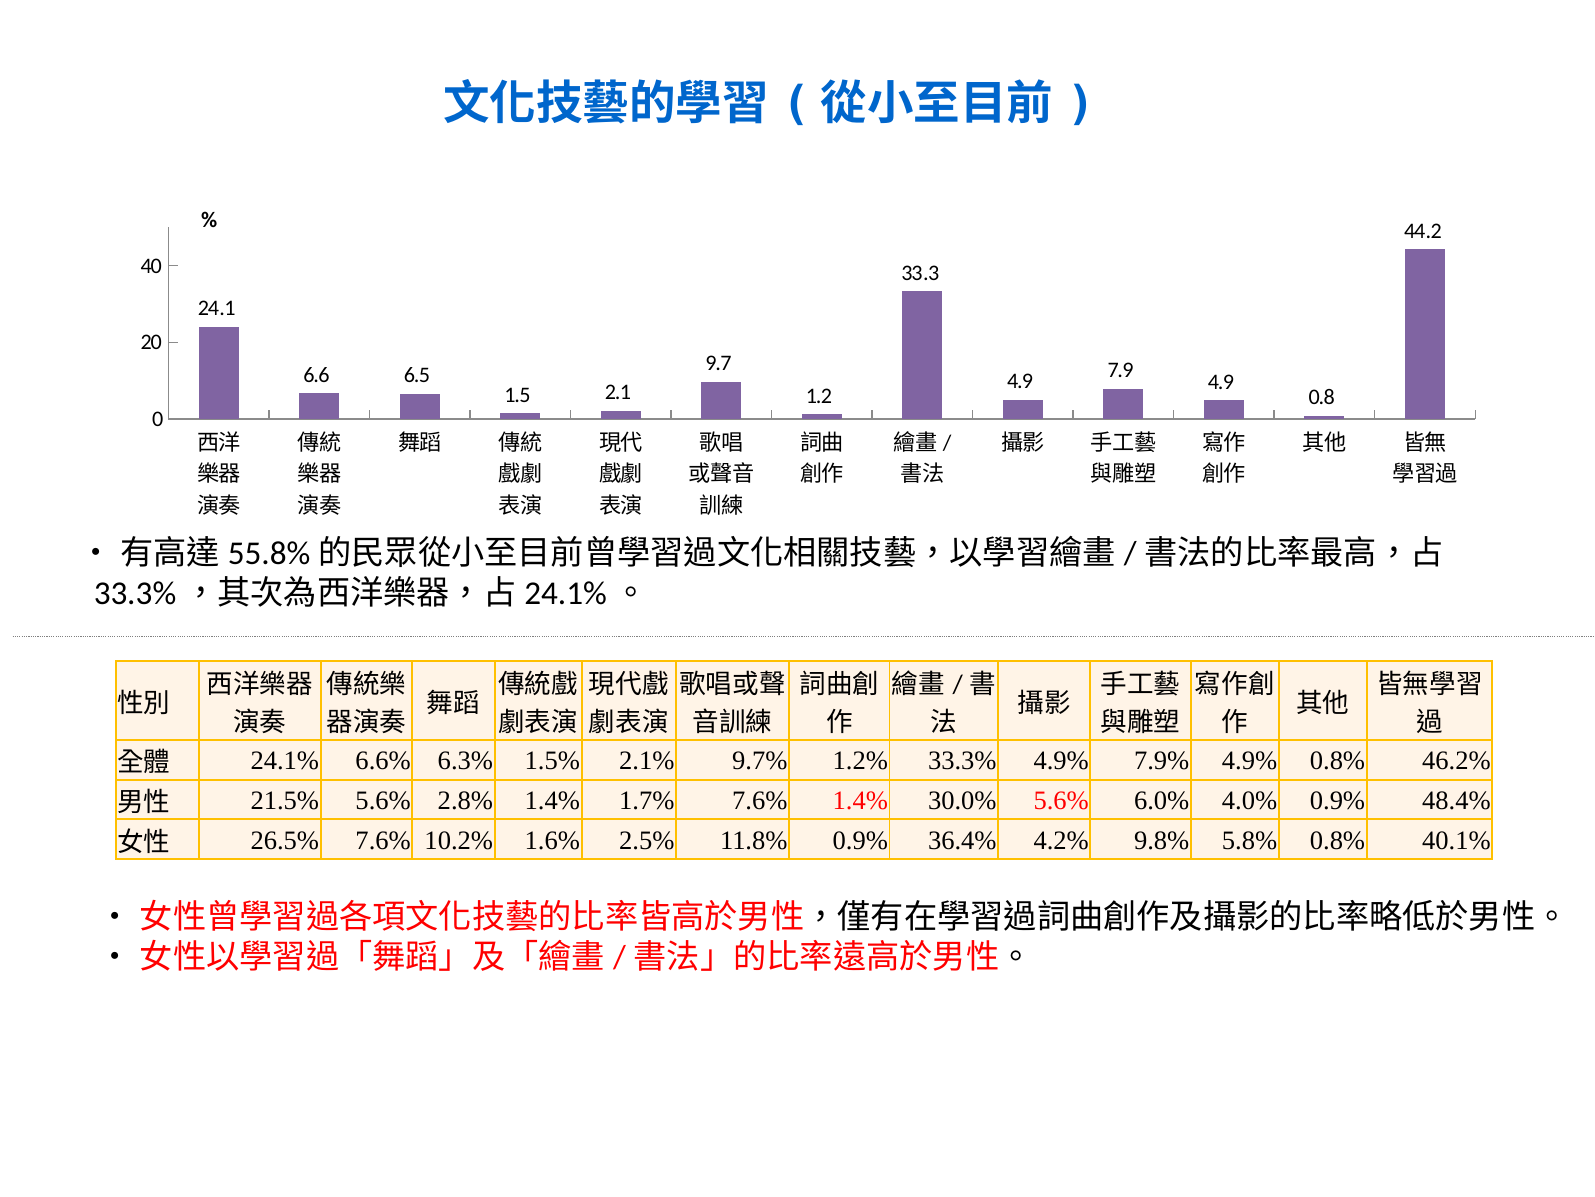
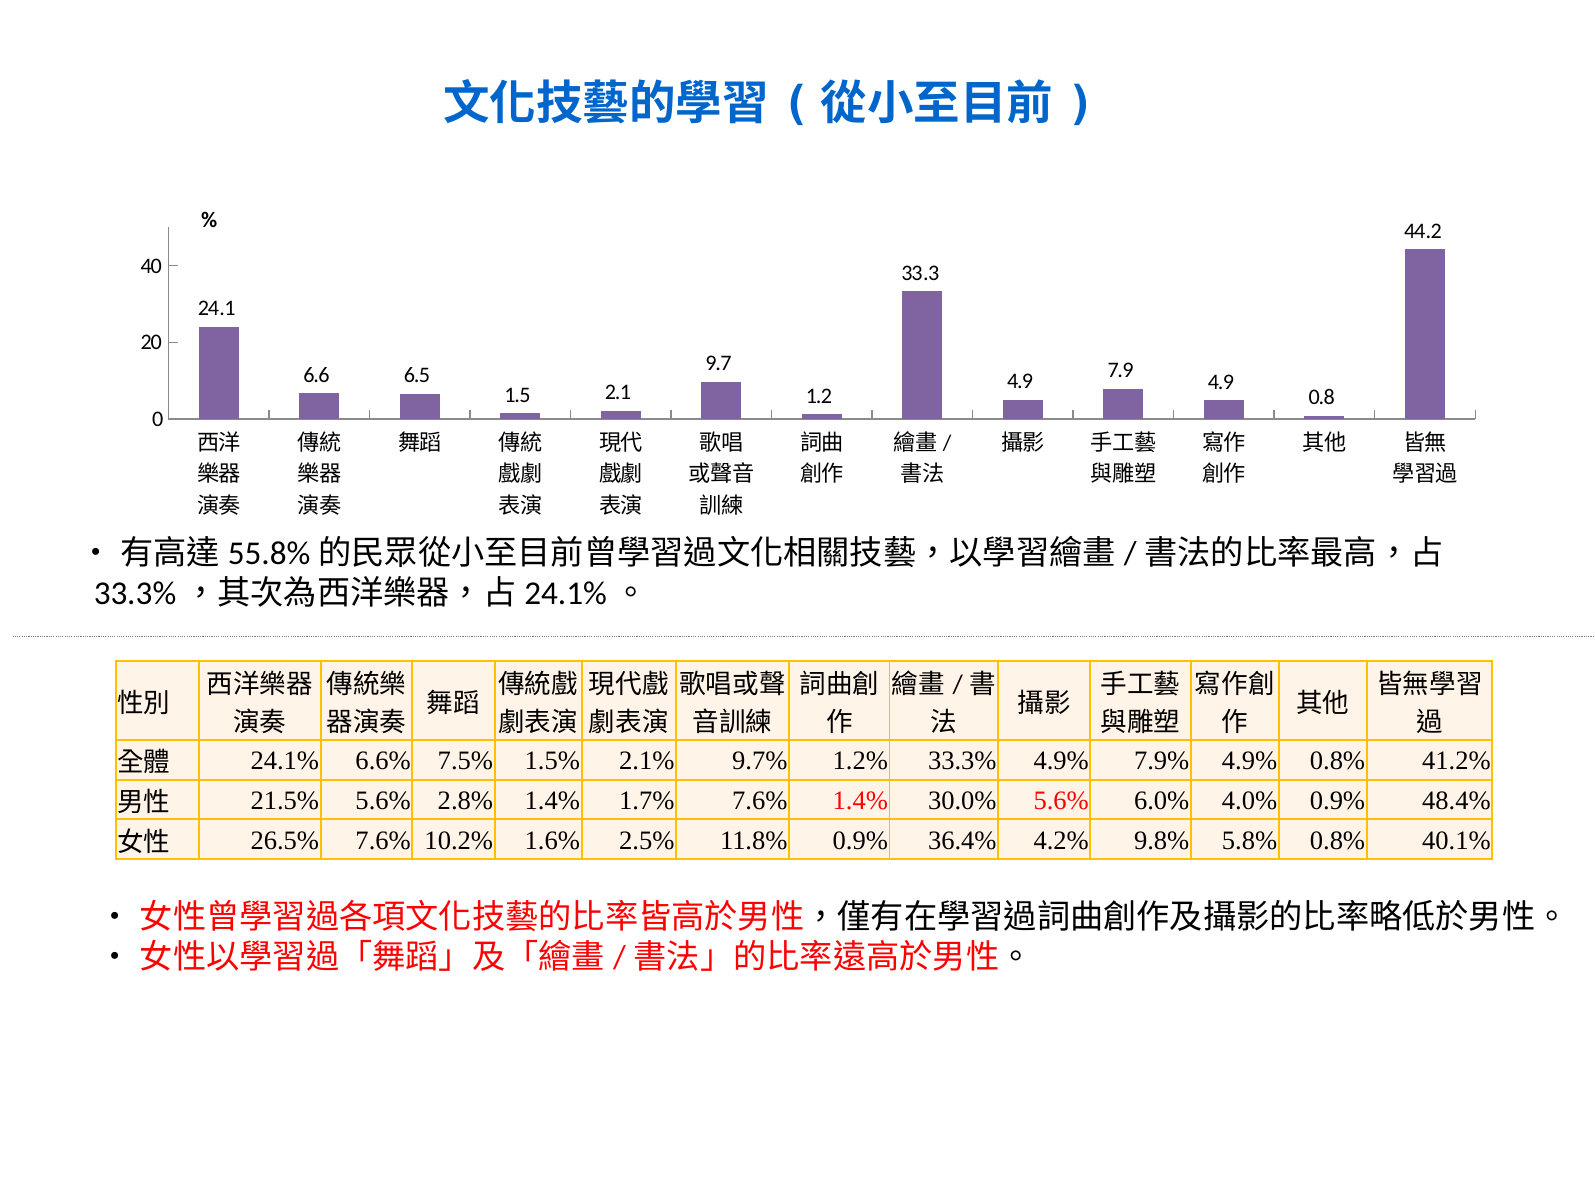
6.3%: 6.3% -> 7.5% (465, 760)
46.2%: 46.2% -> 41.2% (1456, 760)
